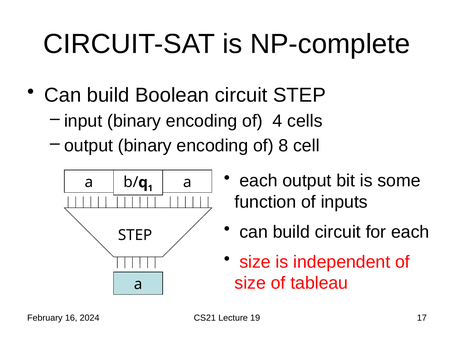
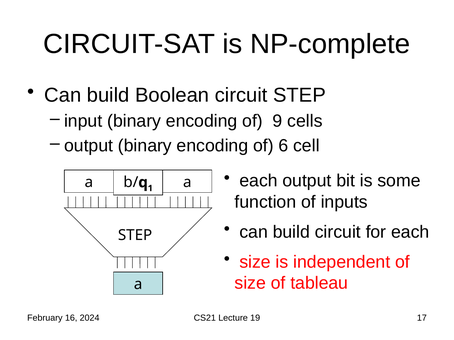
4: 4 -> 9 (277, 121)
8: 8 -> 6 (283, 146)
